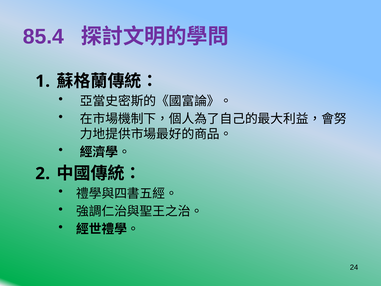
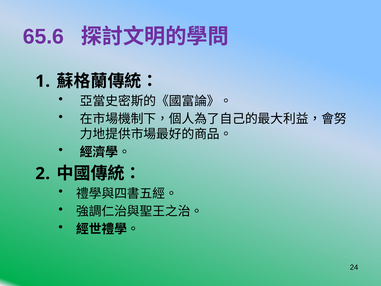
85.4: 85.4 -> 65.6 (43, 37)
